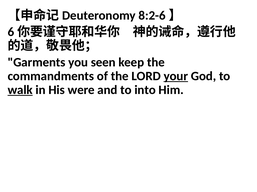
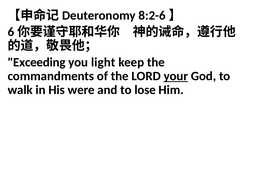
Garments: Garments -> Exceeding (37, 62)
seen: seen -> light (103, 62)
walk underline: present -> none (20, 90)
into: into -> lose (145, 90)
